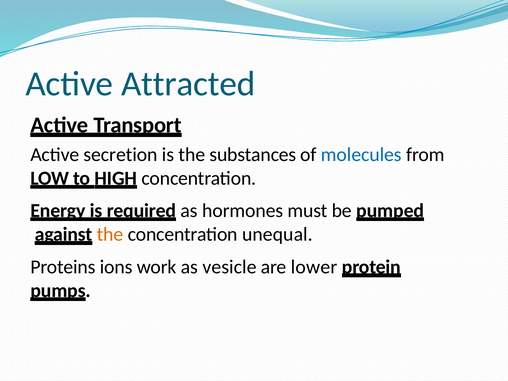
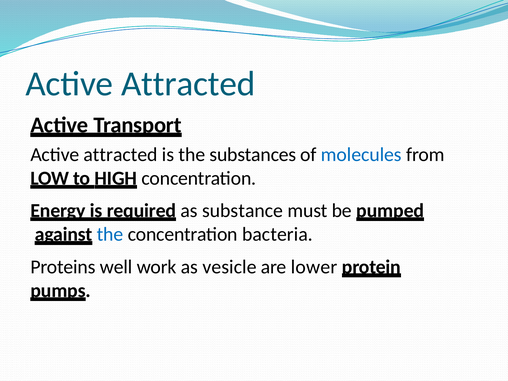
secretion: secretion -> attracted (121, 155)
hormones: hormones -> substance (243, 211)
the colour: orange -> blue (110, 234)
unequal: unequal -> bacteria (277, 234)
ions: ions -> well (116, 267)
